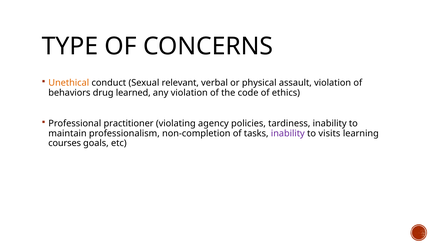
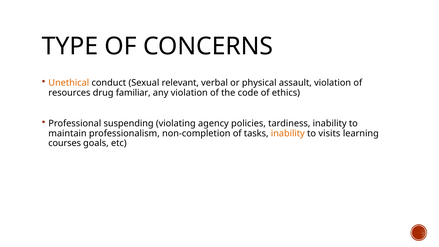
behaviors: behaviors -> resources (69, 93)
learned: learned -> familiar (133, 93)
practitioner: practitioner -> suspending (129, 124)
inability colour: purple -> orange (288, 133)
